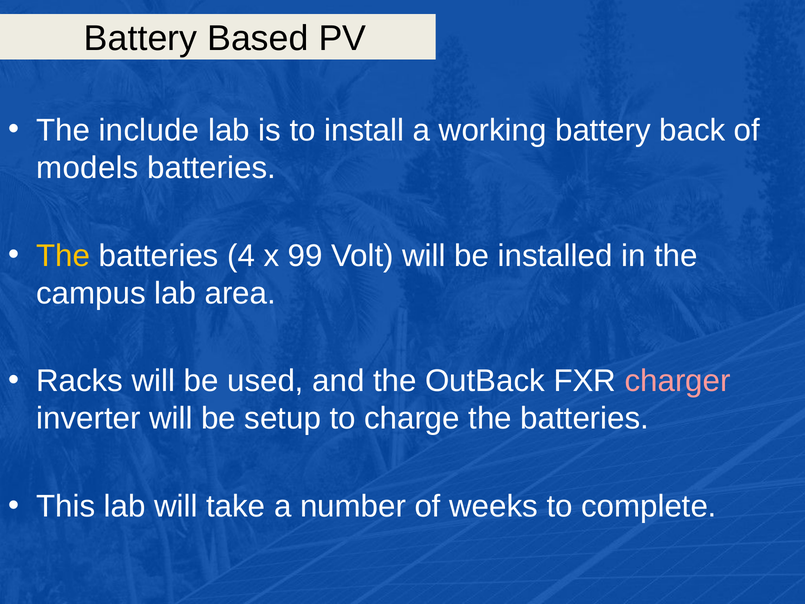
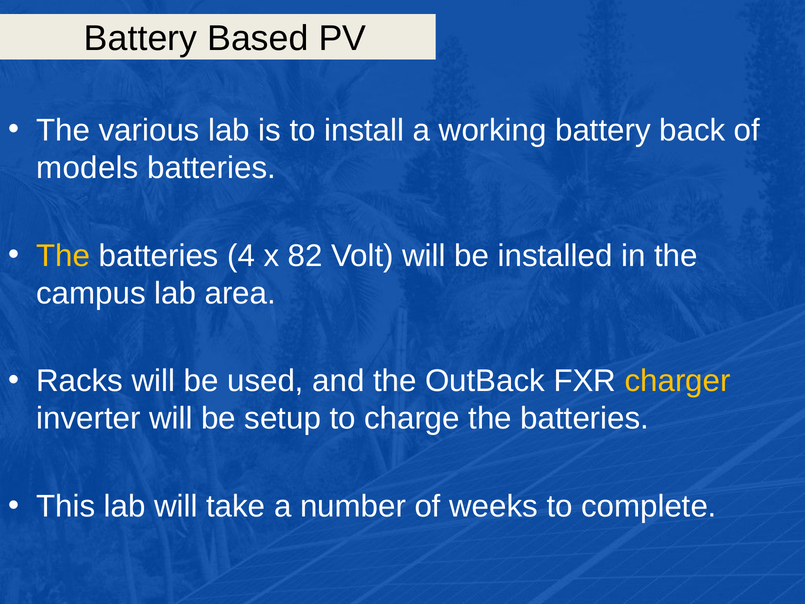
include: include -> various (149, 130)
99: 99 -> 82 (305, 256)
charger colour: pink -> yellow (678, 381)
